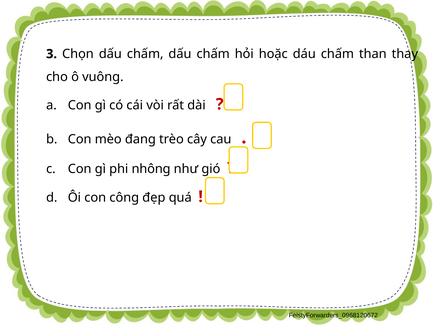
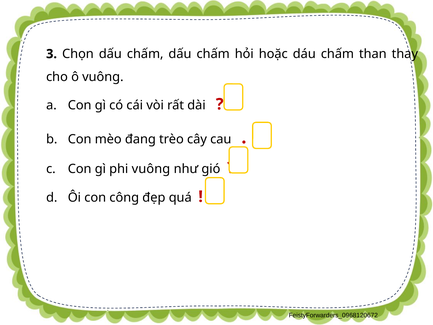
phi nhông: nhông -> vuông (151, 169)
